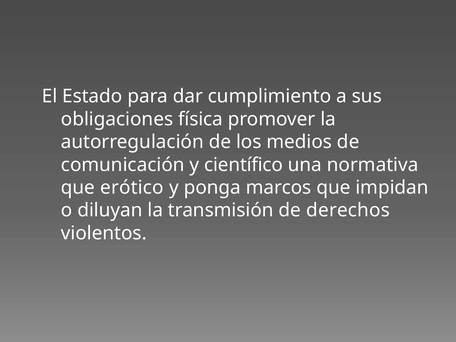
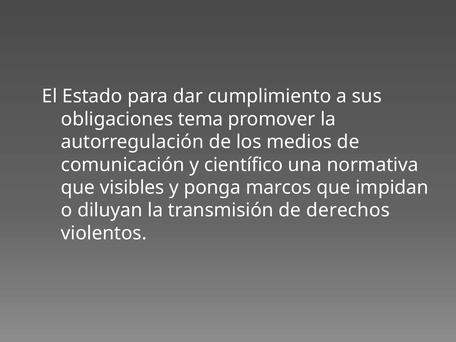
física: física -> tema (201, 119)
erótico: erótico -> visibles (132, 188)
